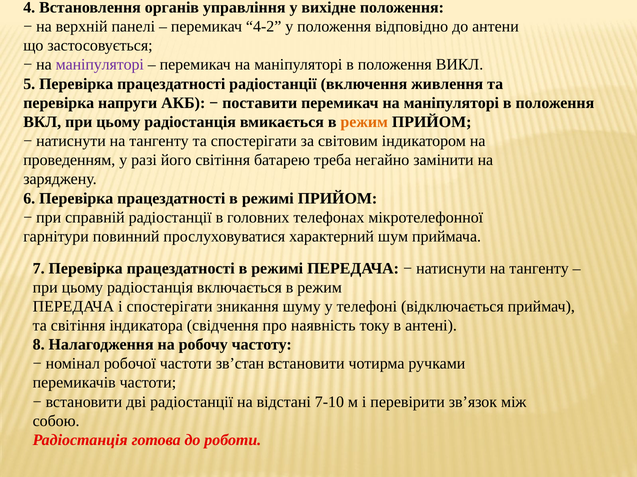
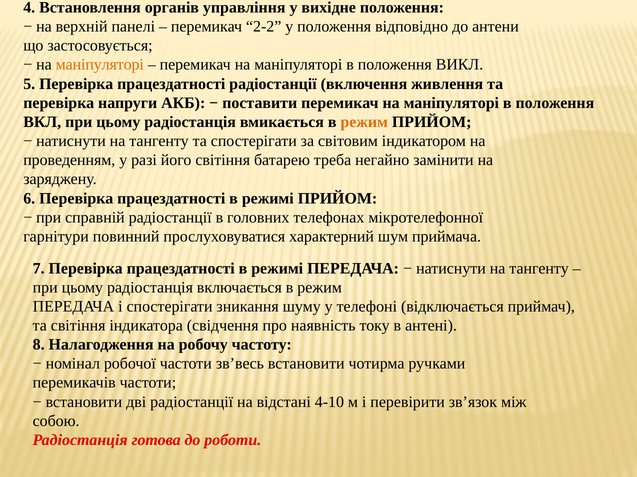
4-2: 4-2 -> 2-2 (264, 27)
маніпуляторі colour: purple -> orange (100, 65)
зв’стан: зв’стан -> зв’весь (240, 364)
7-10: 7-10 -> 4-10 (329, 402)
